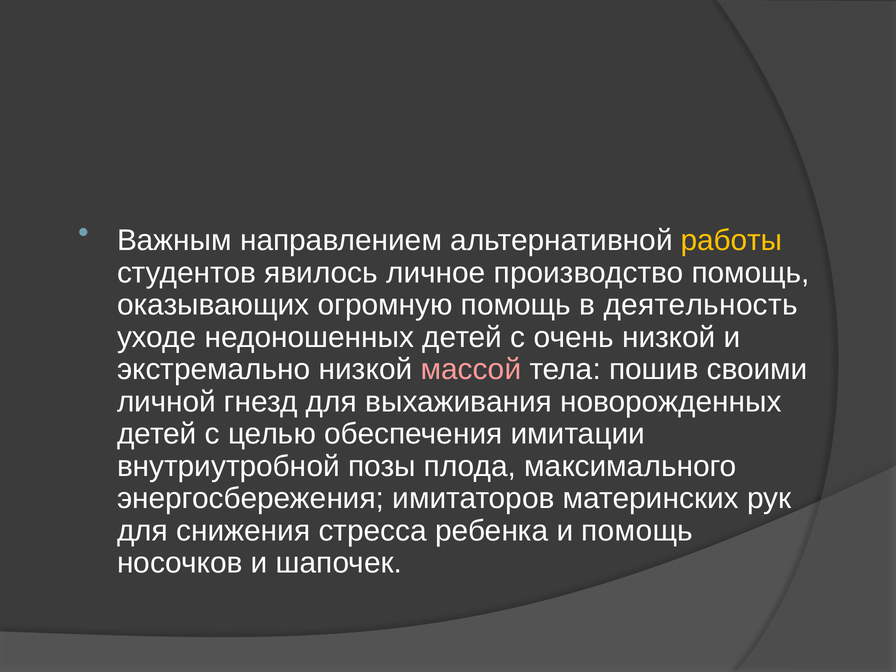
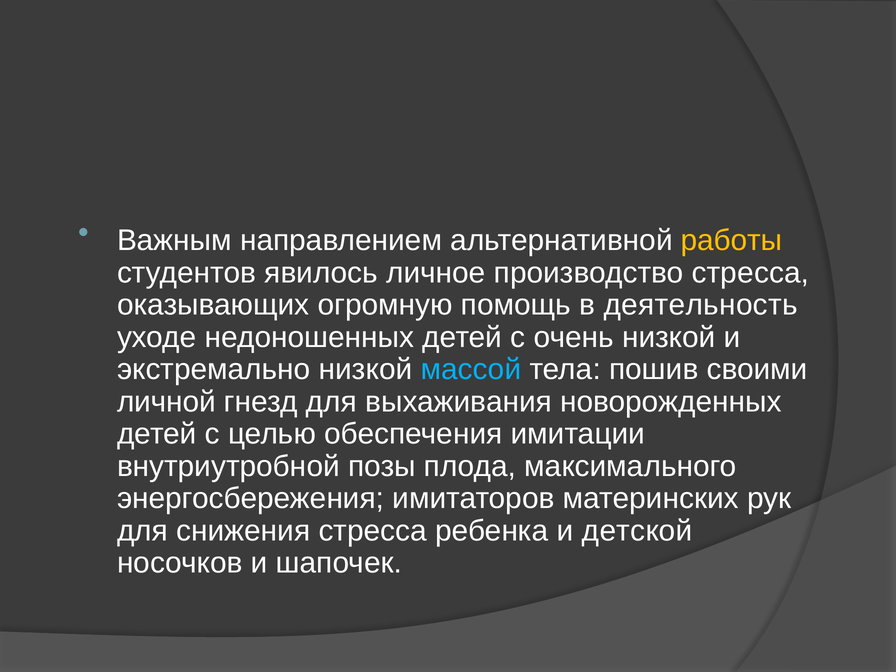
производство помощь: помощь -> стресса (750, 273)
массой colour: pink -> light blue (471, 369)
и помощь: помощь -> детской (637, 531)
